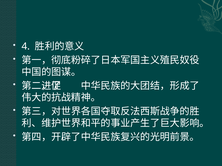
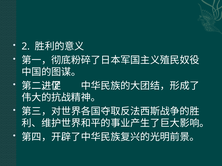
4: 4 -> 2 (26, 47)
